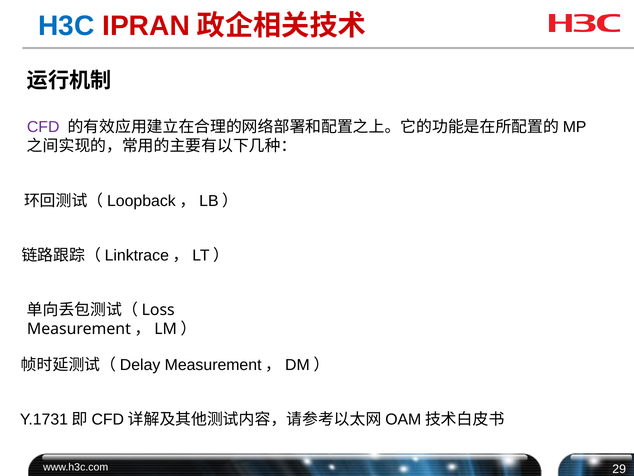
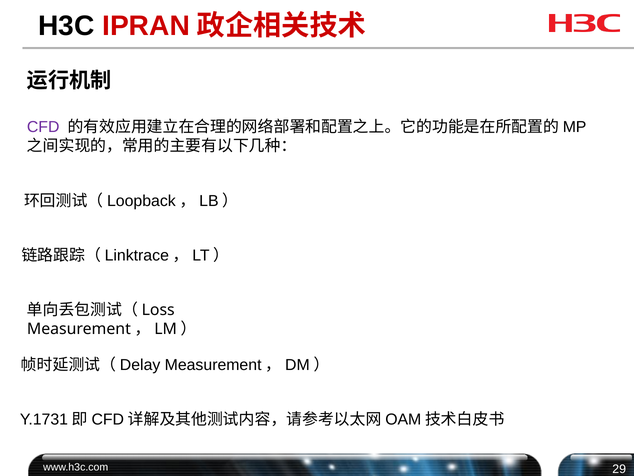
H3C colour: blue -> black (66, 26)
